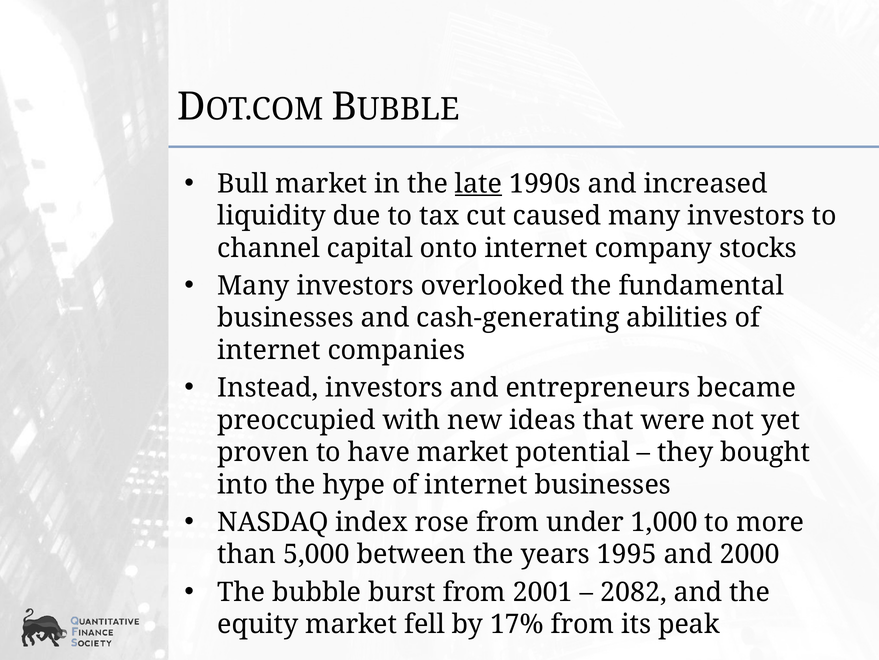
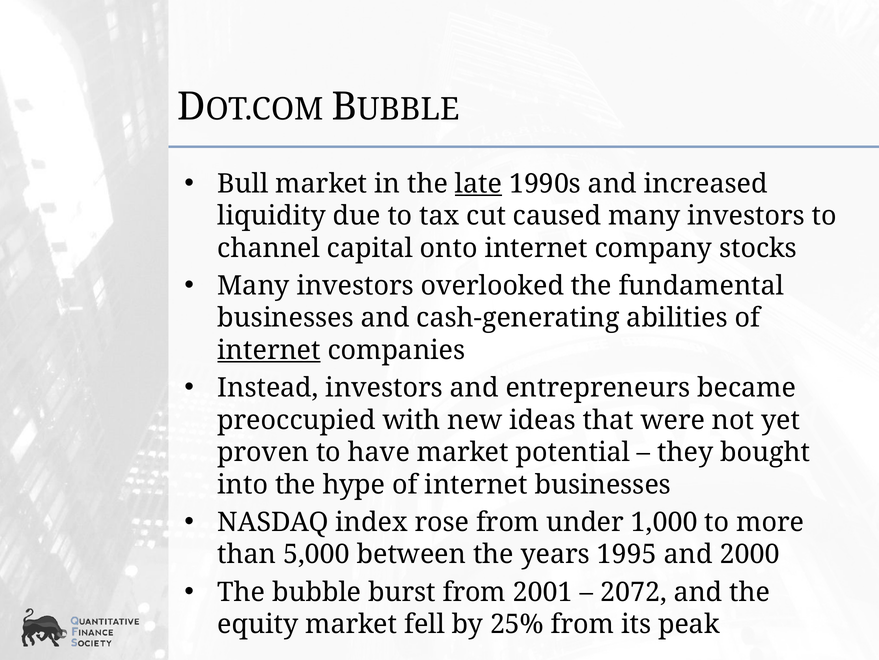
internet underline: none -> present (269, 350)
2082: 2082 -> 2072 (633, 592)
17%: 17% -> 25% (517, 624)
